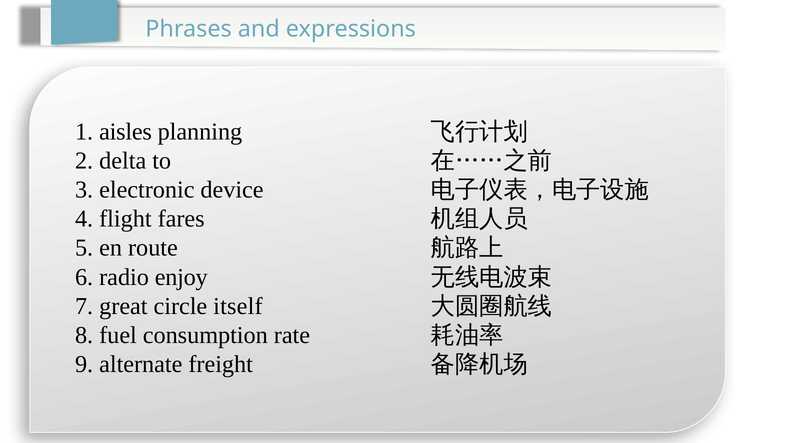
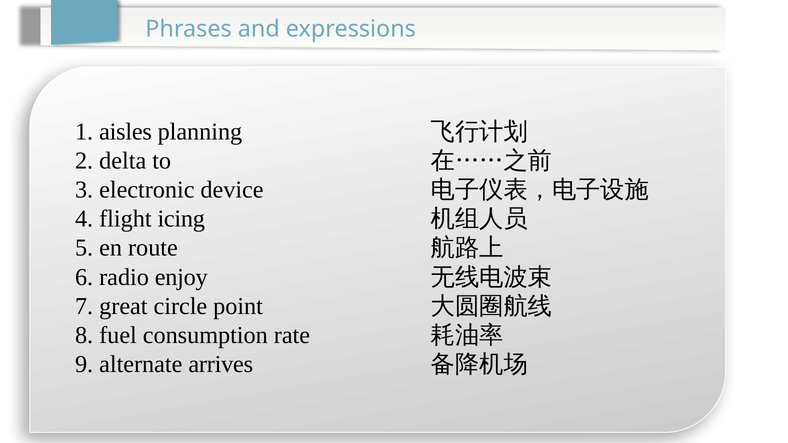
fares: fares -> icing (181, 219)
itself: itself -> point (238, 306)
freight: freight -> arrives (221, 365)
